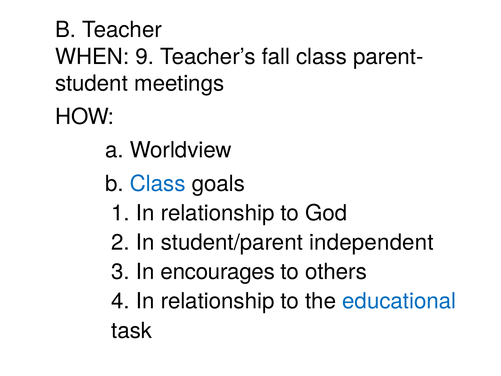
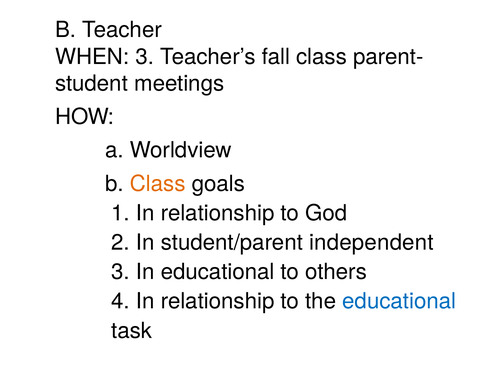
WHEN 9: 9 -> 3 (145, 57)
Class colour: blue -> orange (158, 184)
In encourages: encourages -> educational (218, 272)
